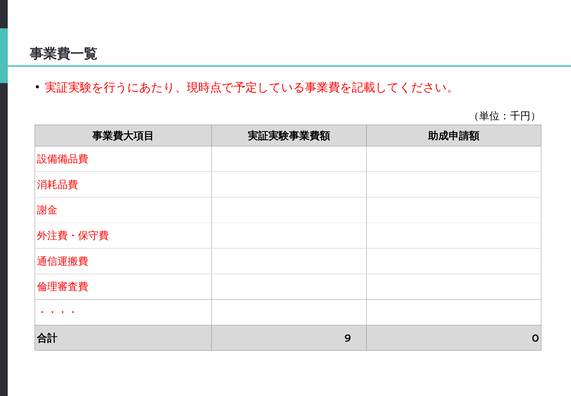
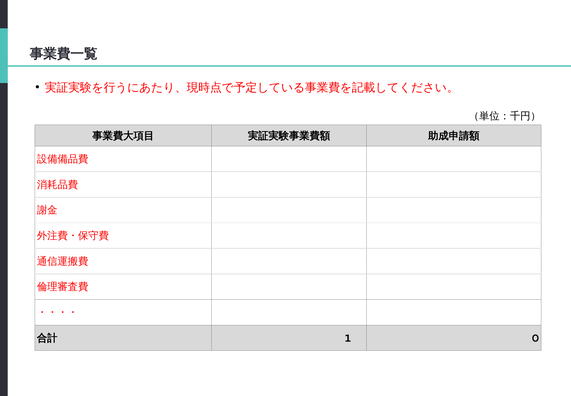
9: 9 -> 1 (348, 338)
